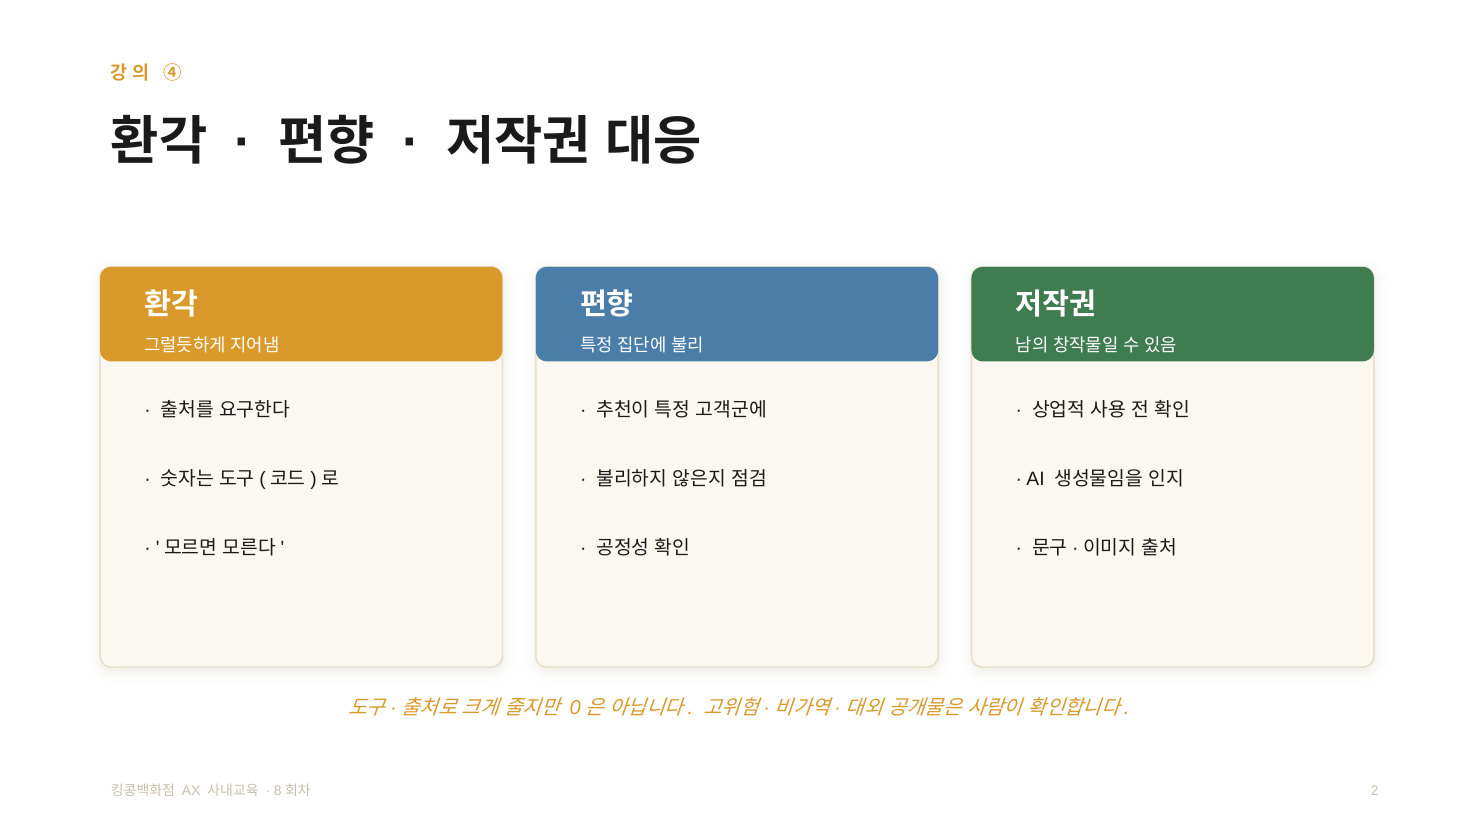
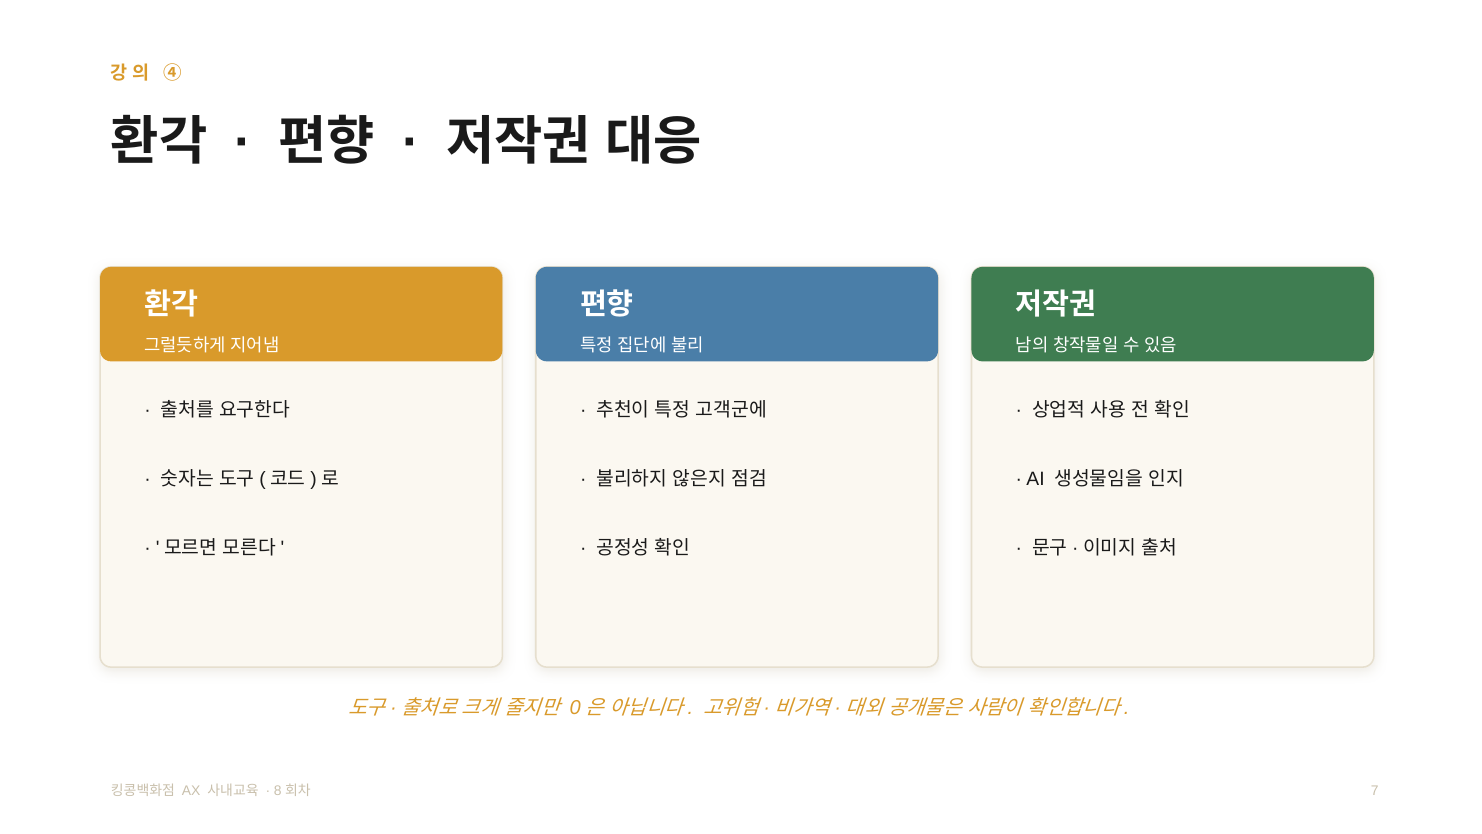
2: 2 -> 7 (1375, 790)
